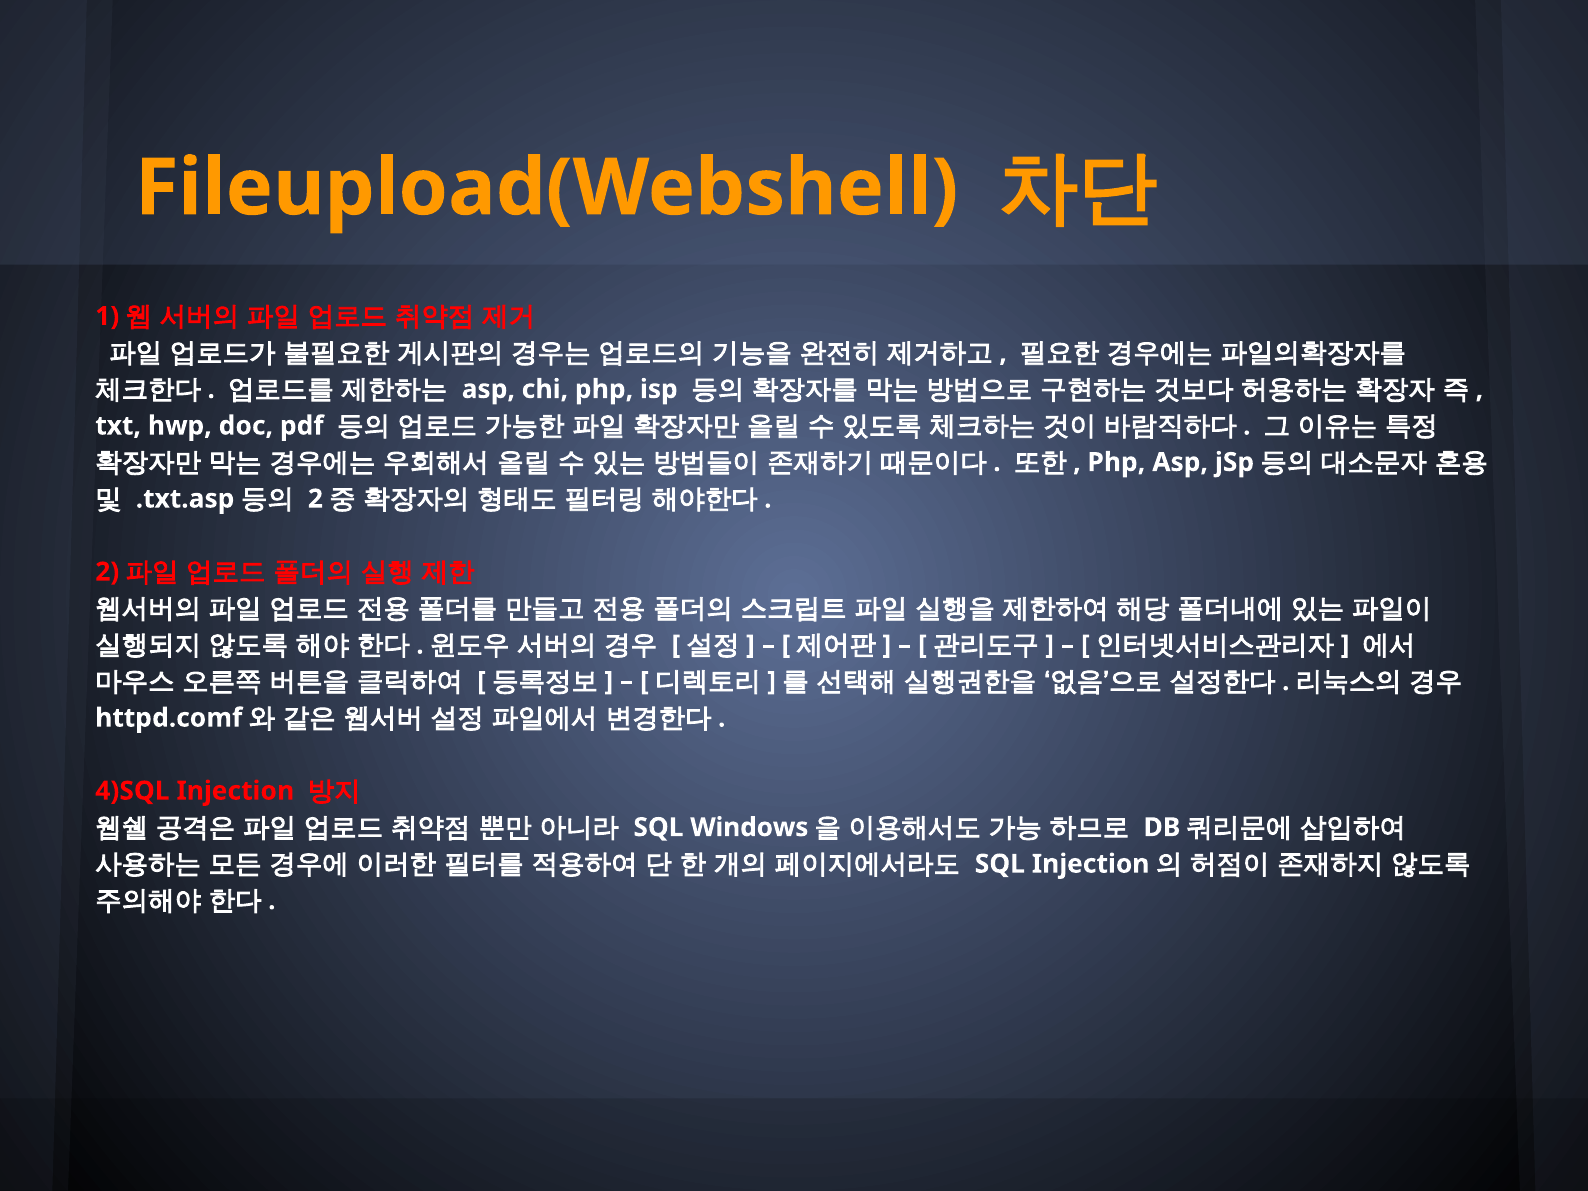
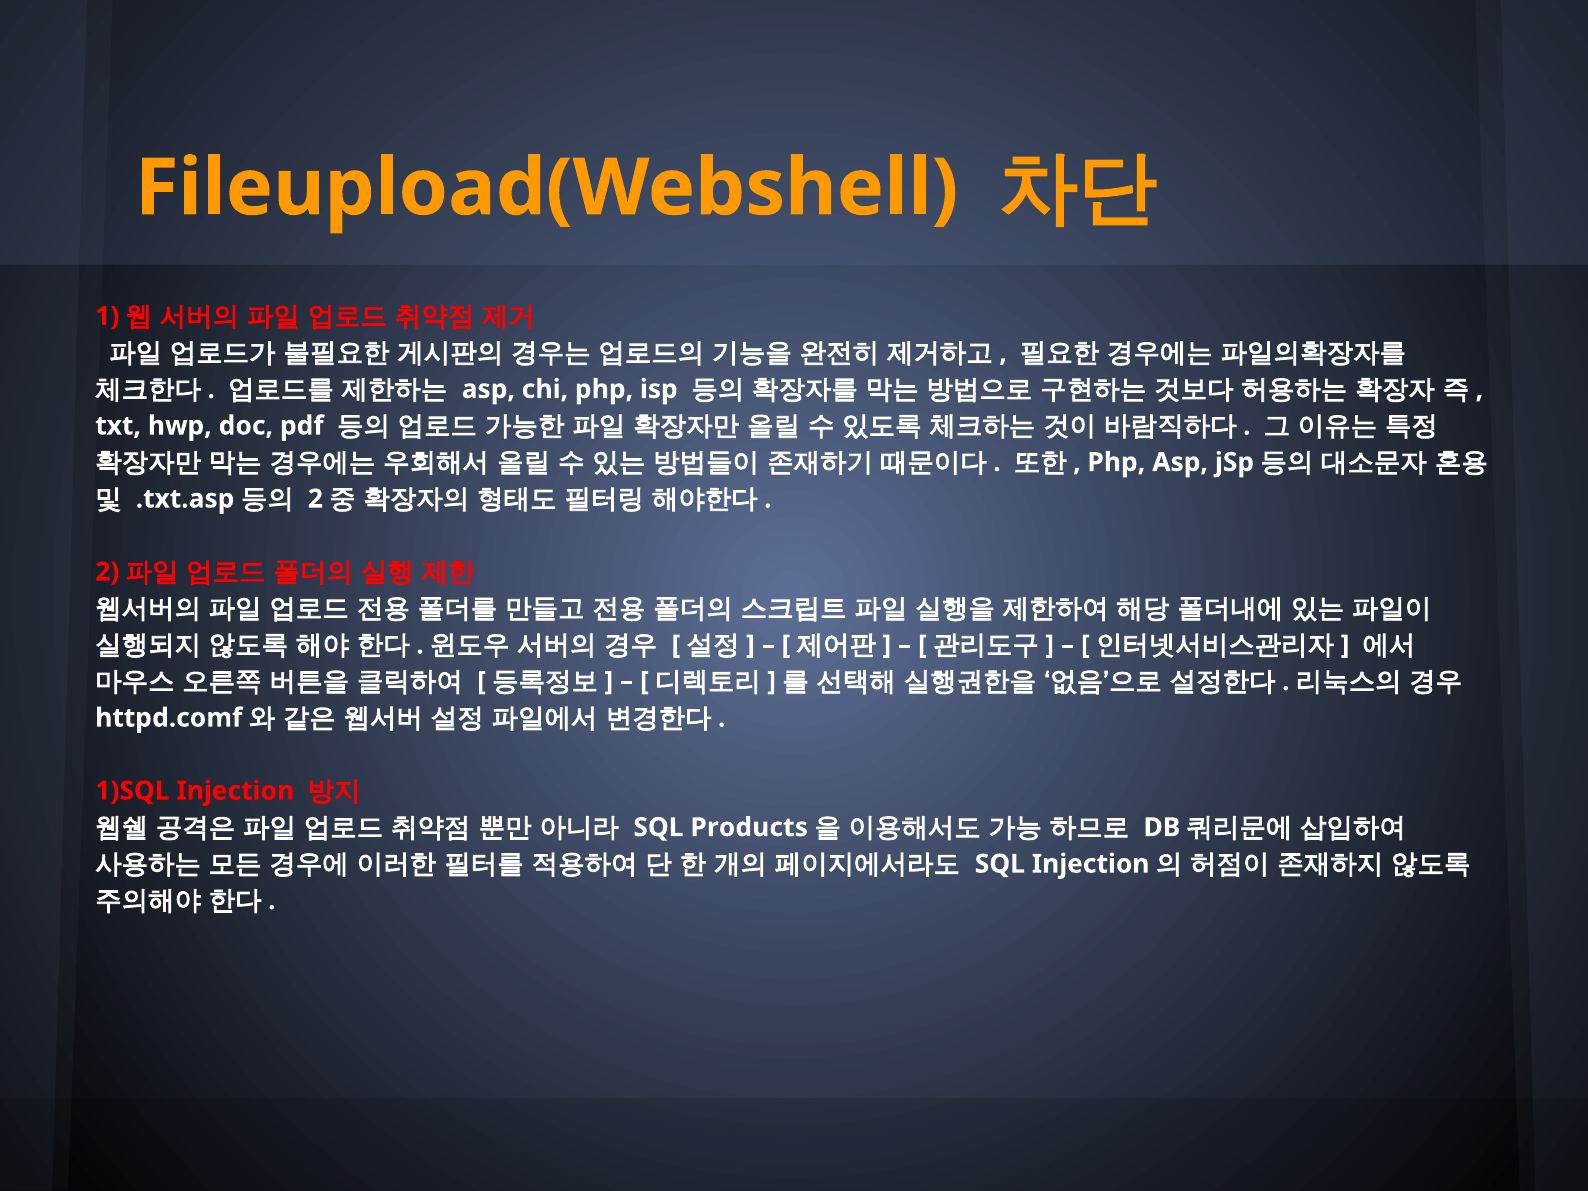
4)SQL: 4)SQL -> 1)SQL (132, 791)
Windows: Windows -> Products (749, 827)
